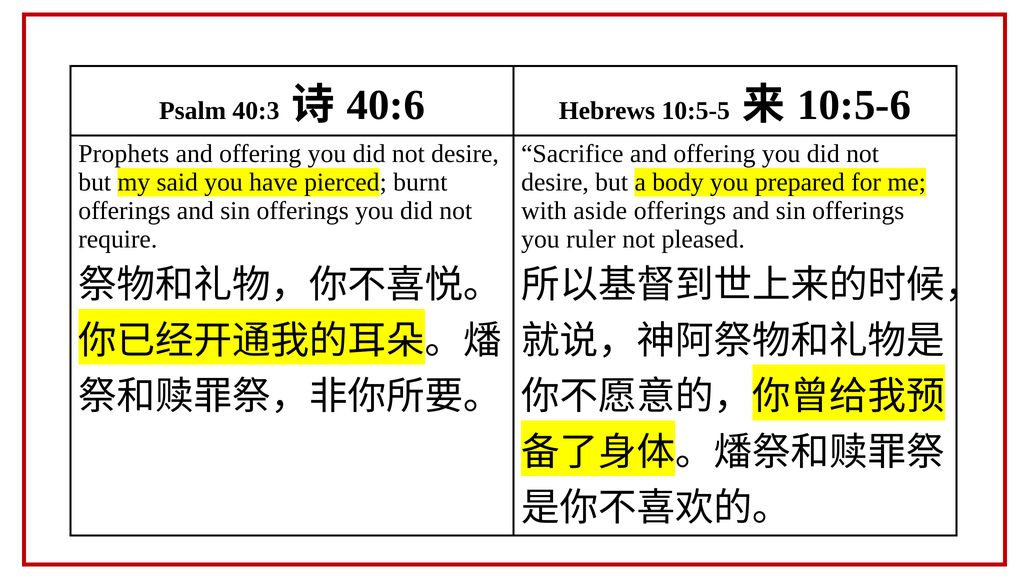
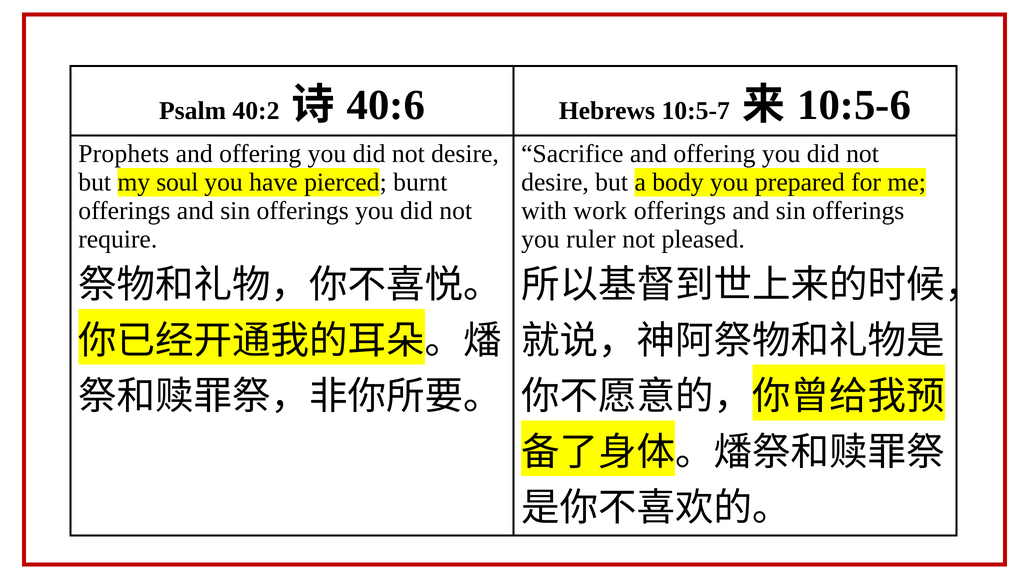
40:3: 40:3 -> 40:2 (256, 111)
10:5-5: 10:5-5 -> 10:5-7 (696, 111)
said: said -> soul (177, 182)
aside: aside -> work (600, 211)
